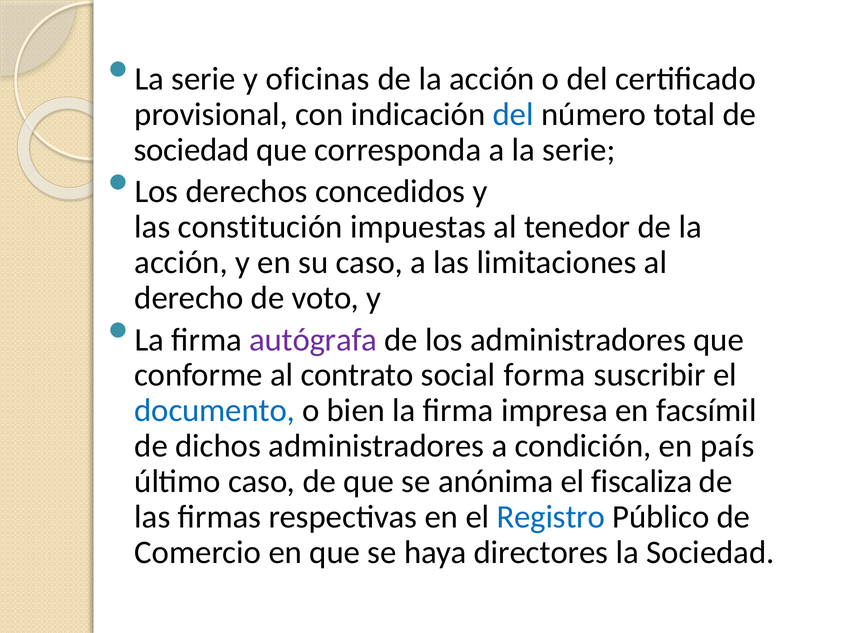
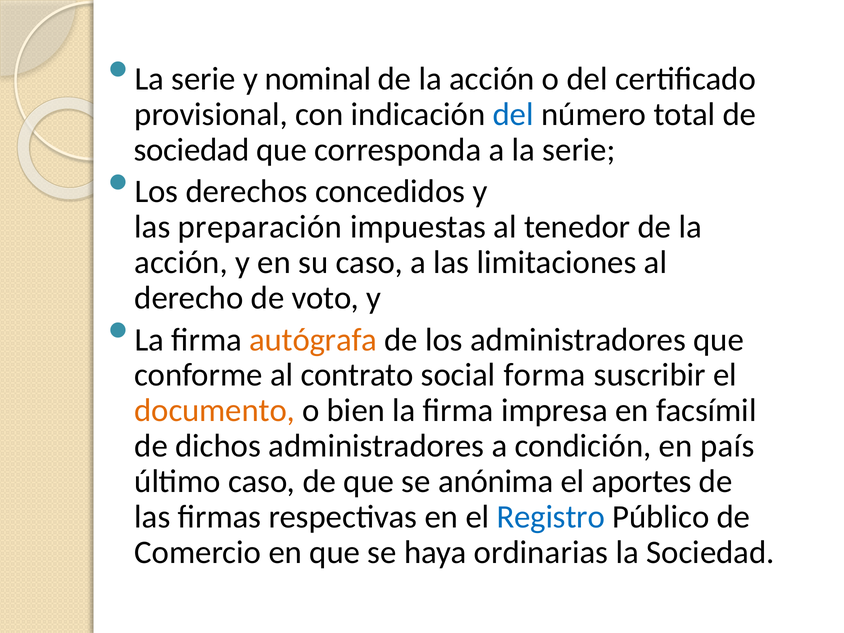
oficinas: oficinas -> nominal (318, 79)
constitución: constitución -> preparación (260, 227)
autógrafa colour: purple -> orange (313, 340)
documento colour: blue -> orange (215, 411)
fiscaliza: fiscaliza -> aportes (642, 482)
directores: directores -> ordinarias (541, 552)
